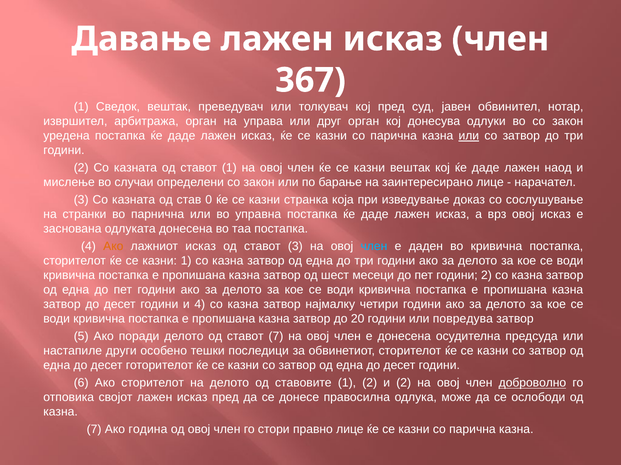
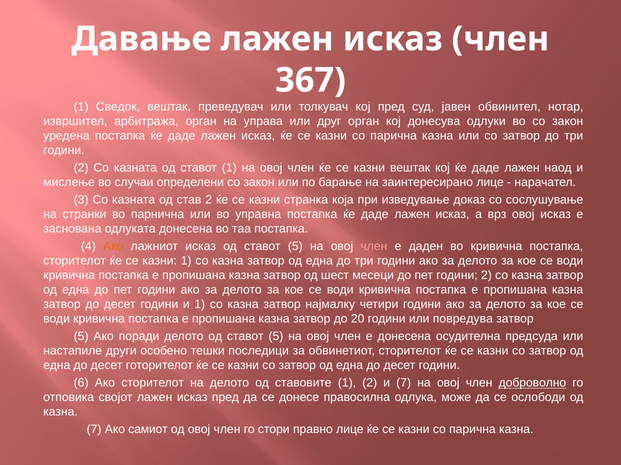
или underline: present -> none (469, 136)
став 0: 0 -> 2 (209, 200)
исказ од ставот 3: 3 -> 5 (295, 247)
член colour: light blue -> pink (374, 247)
и 4: 4 -> 1 (200, 305)
делото од ставот 7: 7 -> 5 (276, 337)
и 2: 2 -> 7 (404, 384)
година: година -> самиот (148, 430)
